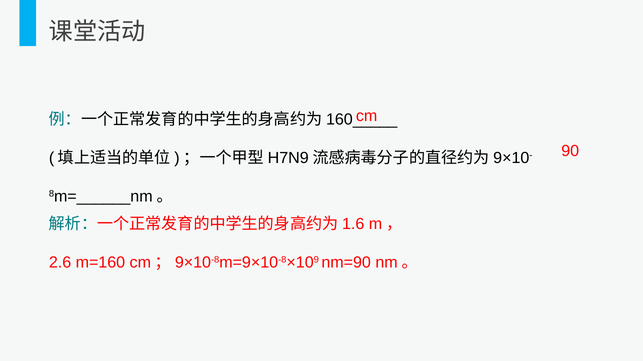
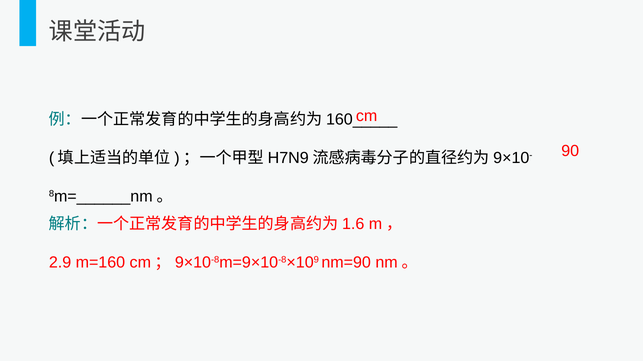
2.6: 2.6 -> 2.9 (60, 263)
